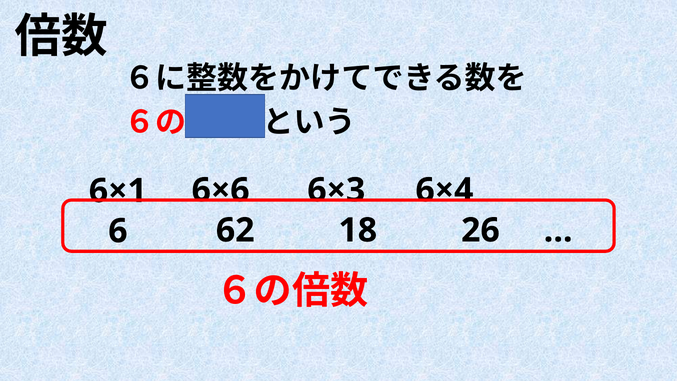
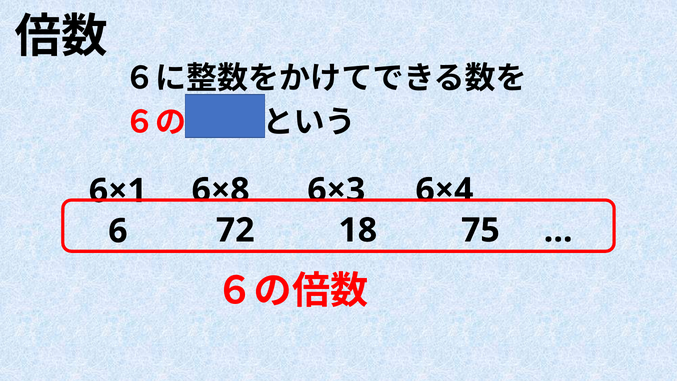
6×6: 6×6 -> 6×8 (221, 190)
62: 62 -> 72 (235, 230)
26: 26 -> 75 (480, 230)
